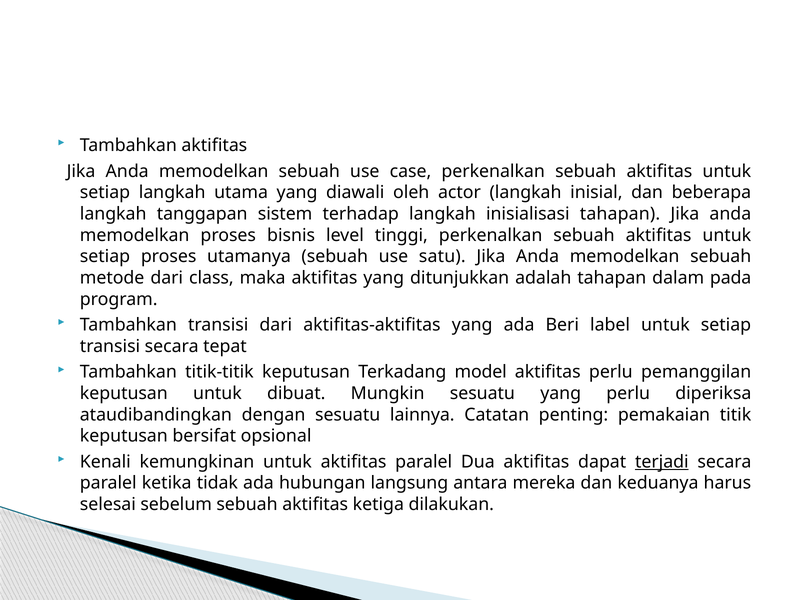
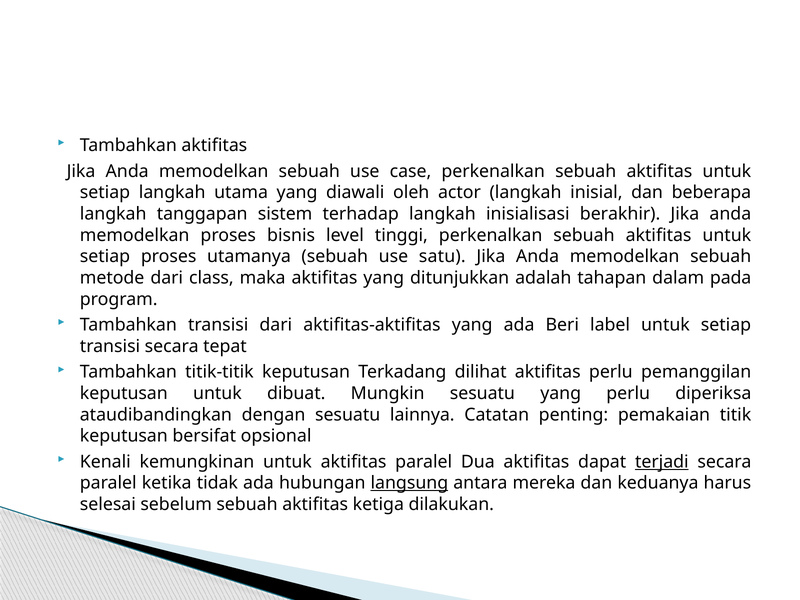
inisialisasi tahapan: tahapan -> berakhir (620, 214)
model: model -> dilihat (481, 372)
langsung underline: none -> present (409, 483)
